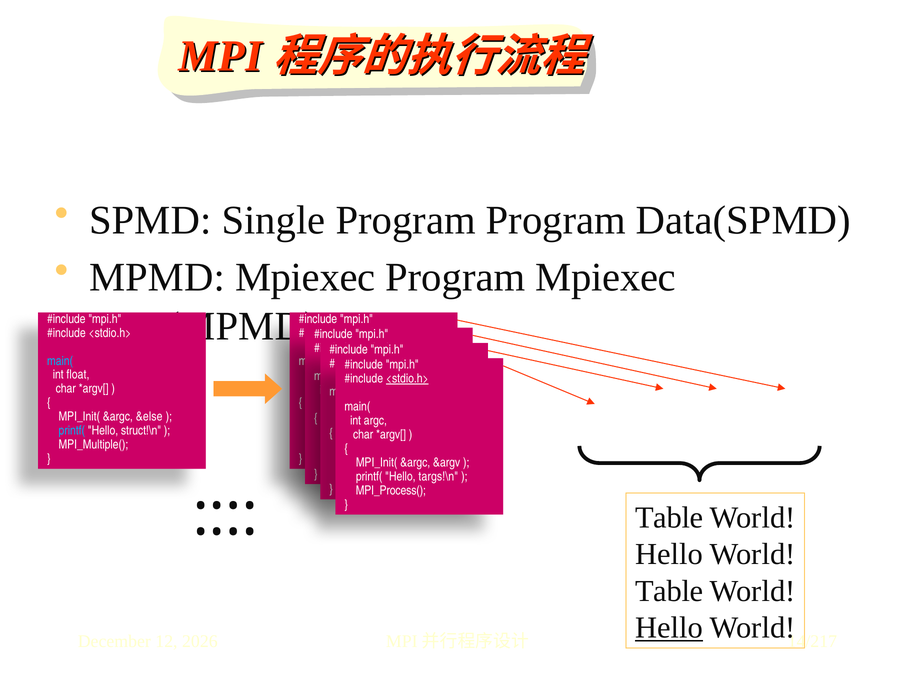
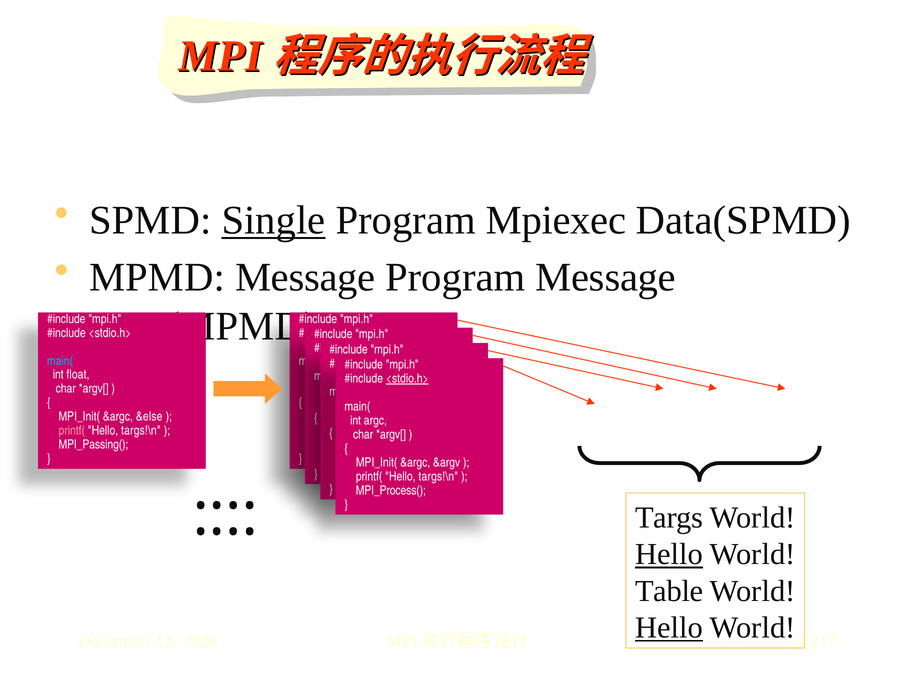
Single underline: none -> present (274, 221)
Program Program: Program -> Mpiexec (556, 221)
MPMD Mpiexec: Mpiexec -> Message (305, 278)
Program Mpiexec: Mpiexec -> Message (606, 278)
printf( colour: light blue -> pink (72, 431)
struct!\n: struct!\n -> targs!\n (141, 431)
MPI_Multiple(: MPI_Multiple( -> MPI_Passing( (93, 445)
Table: Table -> Targs (669, 518)
Hello underline: none -> present (669, 555)
